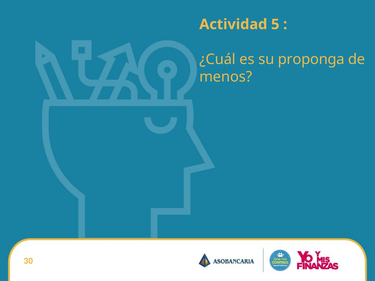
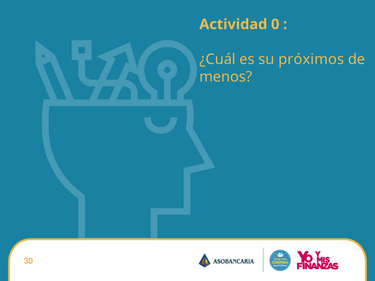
5: 5 -> 0 (275, 24)
proponga: proponga -> próximos (311, 59)
